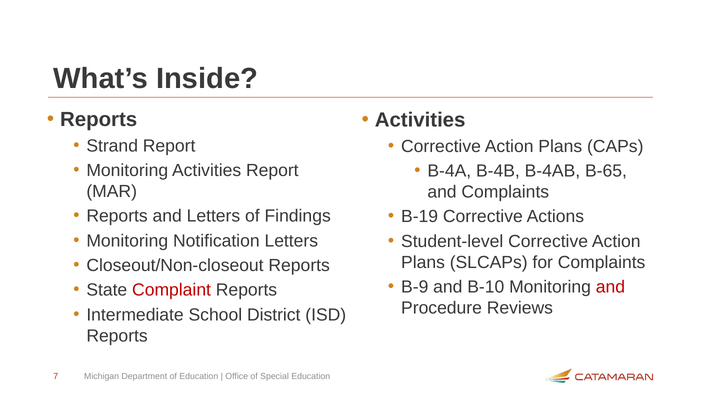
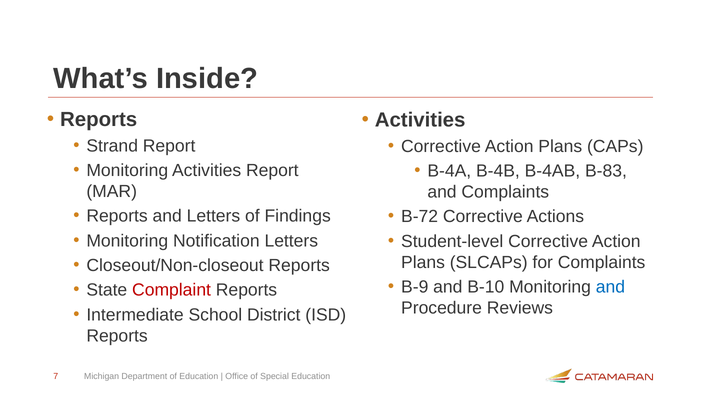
B-65: B-65 -> B-83 (606, 171)
B-19: B-19 -> B-72 (420, 217)
and colour: red -> blue (610, 287)
